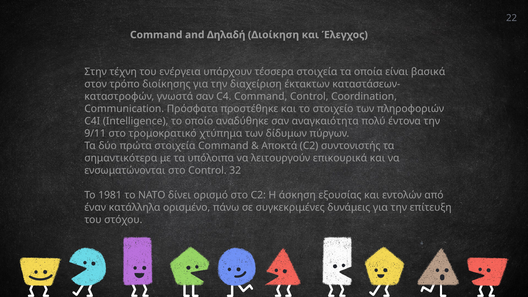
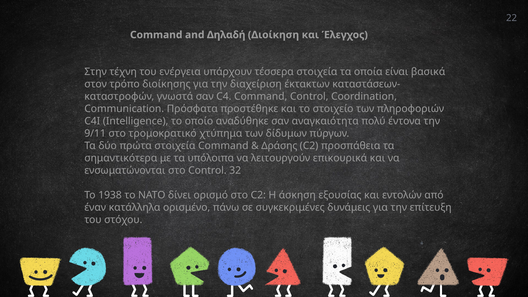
Αποκτά: Αποκτά -> Δράσης (279, 146)
συντονιστής: συντονιστής -> προσπάθεια (351, 146)
1981: 1981 -> 1938 (110, 195)
